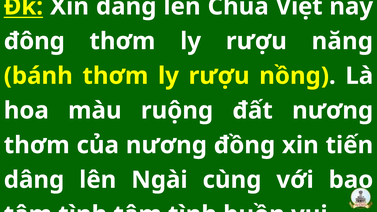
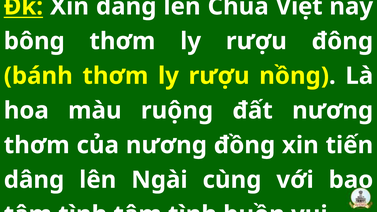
đông: đông -> bông (34, 41)
năng: năng -> đông (342, 41)
